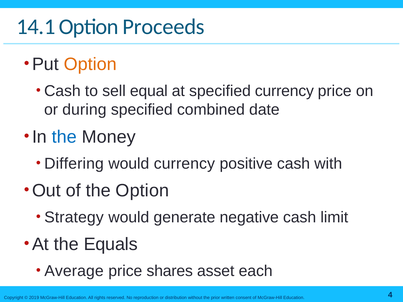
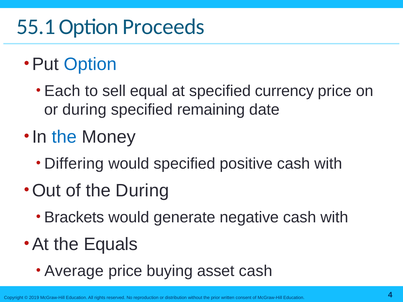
14.1: 14.1 -> 55.1 (36, 27)
Option colour: orange -> blue (90, 64)
Cash: Cash -> Each (62, 91)
combined: combined -> remaining (211, 110)
would currency: currency -> specified (184, 164)
the Option: Option -> During (142, 191)
Strategy: Strategy -> Brackets (74, 217)
negative cash limit: limit -> with (334, 217)
shares: shares -> buying (170, 271)
asset each: each -> cash (256, 271)
